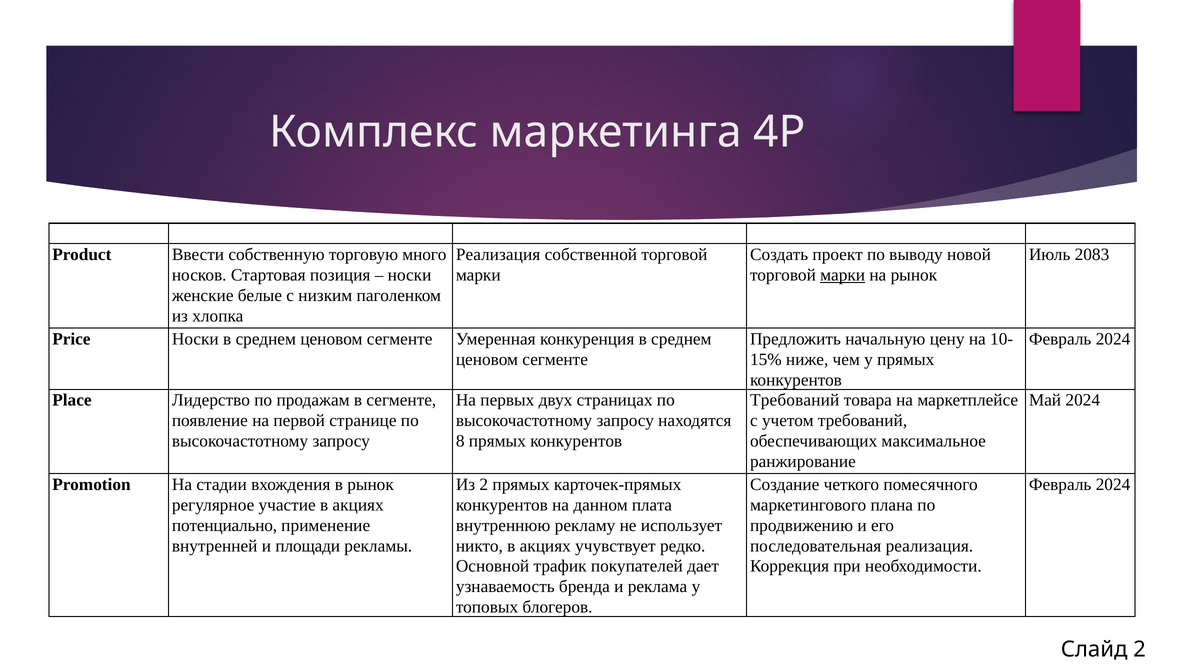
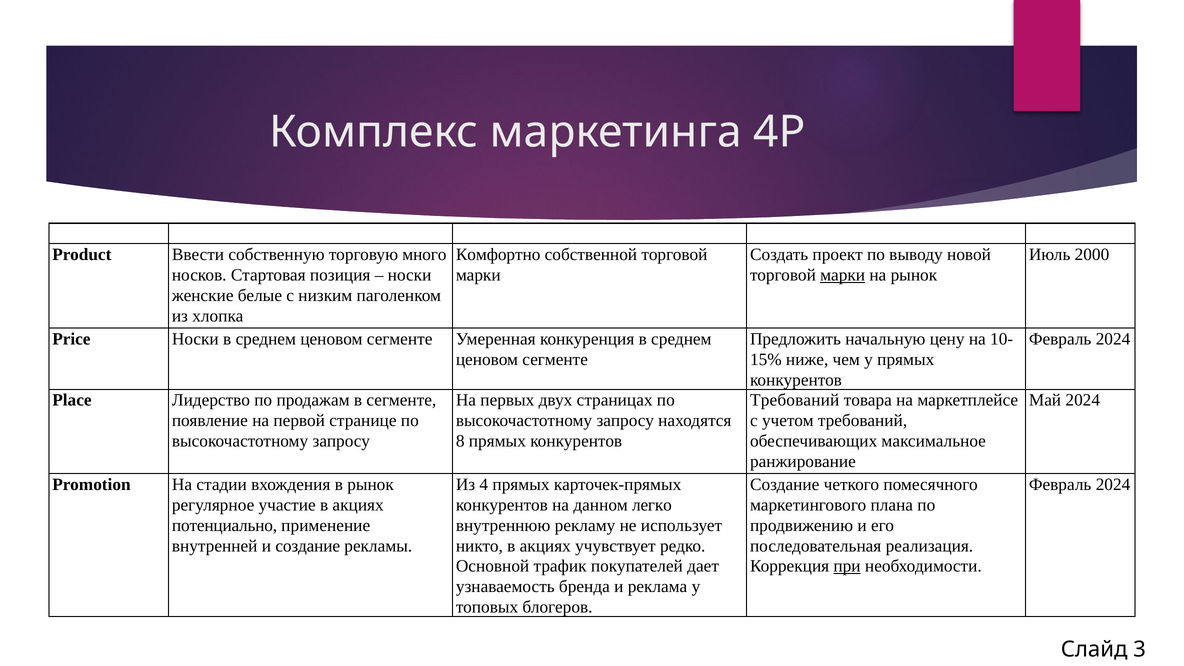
Реализация: Реализация -> Комфортно (498, 255)
2083: 2083 -> 2000 (1092, 255)
Из 2: 2 -> 4 (484, 485)
плата: плата -> легко (652, 505)
и площади: площади -> создание (308, 546)
при underline: none -> present (847, 566)
Слайд 2: 2 -> 3 (1140, 649)
